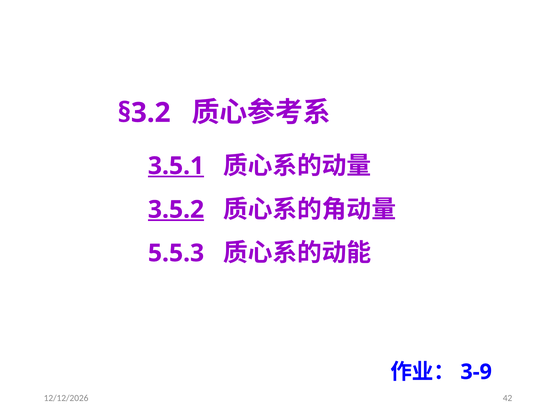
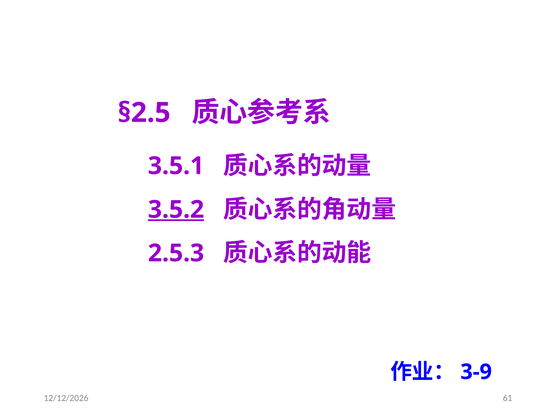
§3.2: §3.2 -> §2.5 (144, 113)
3.5.1 underline: present -> none (176, 166)
5.5.3: 5.5.3 -> 2.5.3 (176, 253)
42: 42 -> 61 (508, 398)
